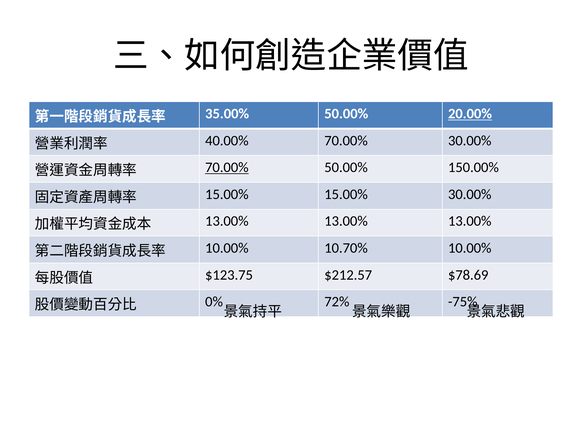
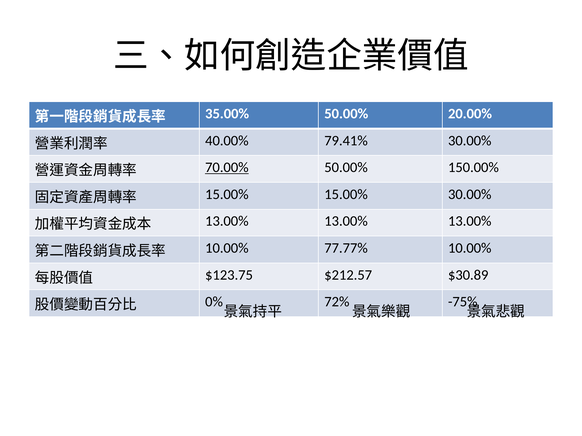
20.00% underline: present -> none (470, 114)
40.00% 70.00%: 70.00% -> 79.41% (346, 141)
10.70%: 10.70% -> 77.77% (346, 248)
$78.69: $78.69 -> $30.89 (468, 275)
